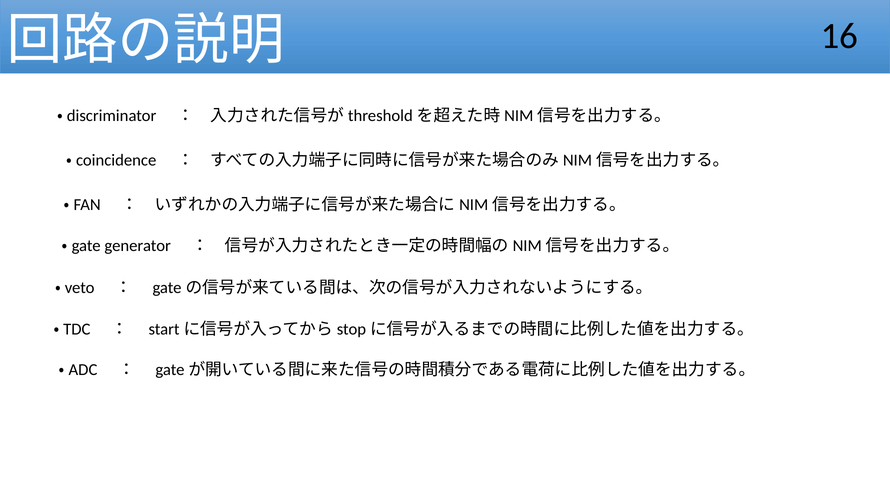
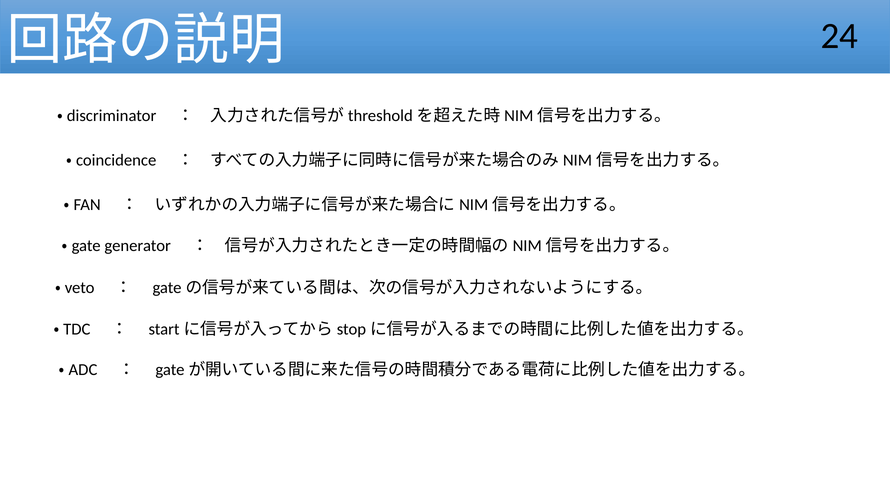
16: 16 -> 24 (839, 36)
